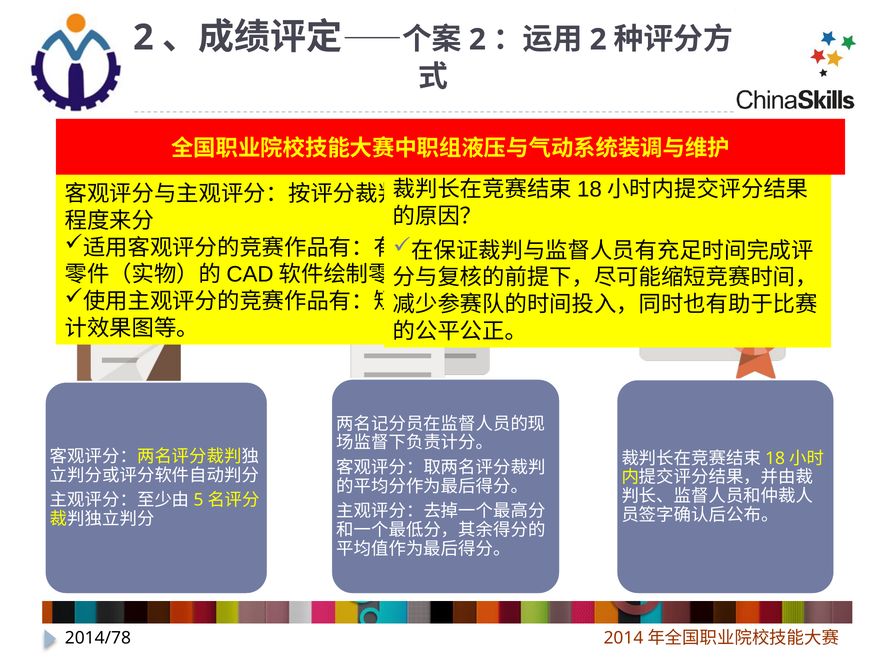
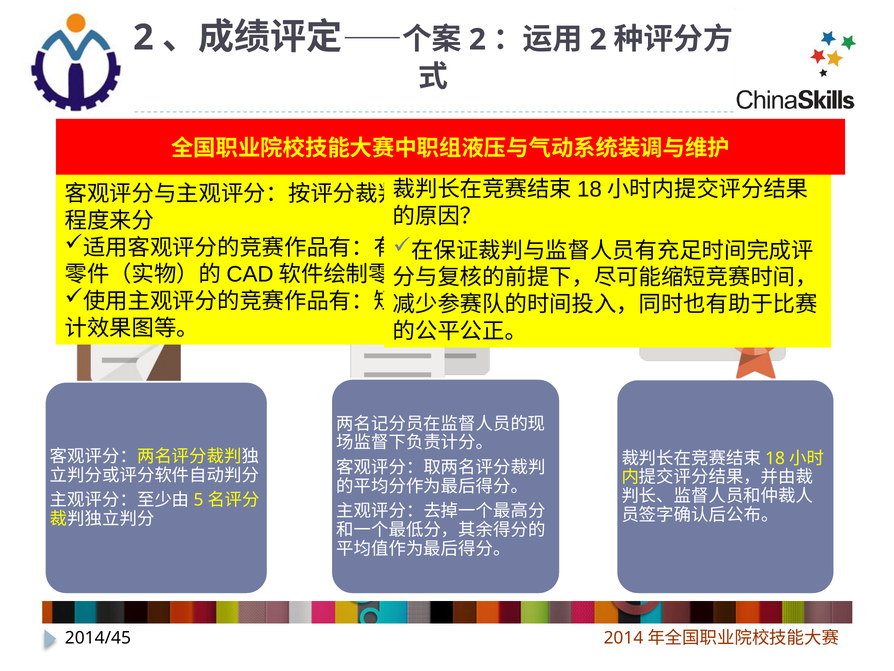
2014/78: 2014/78 -> 2014/45 (98, 638)
